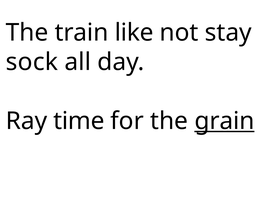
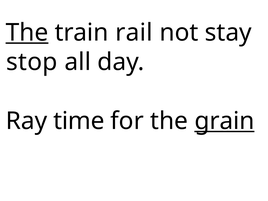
The underline: none -> present (27, 33)
like: like -> rail (134, 33)
sock: sock -> stop (32, 62)
